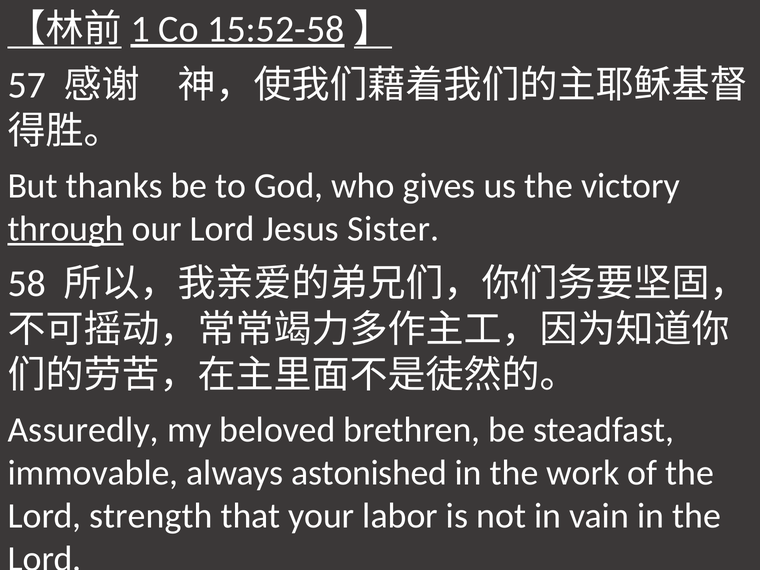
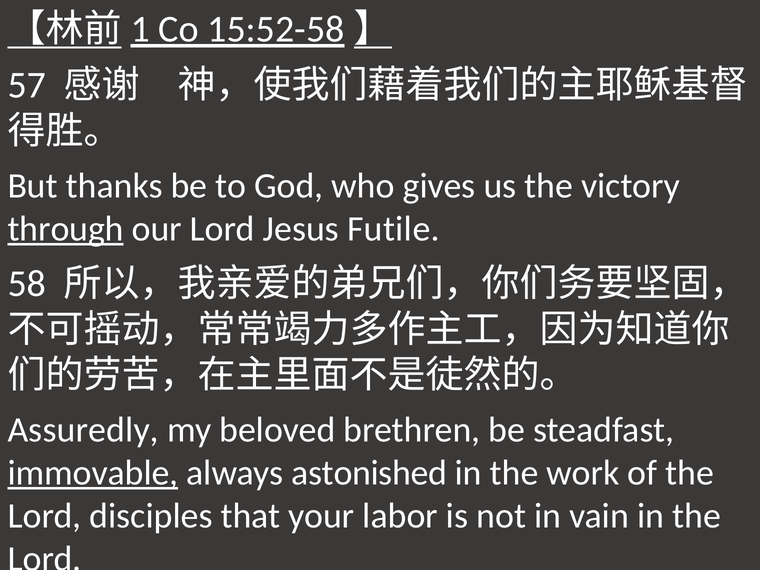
Sister: Sister -> Futile (393, 229)
immovable underline: none -> present (93, 473)
strength: strength -> disciples (151, 516)
